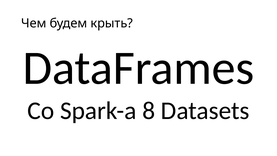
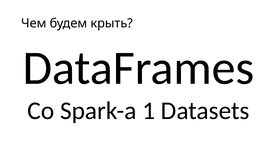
8: 8 -> 1 (149, 111)
